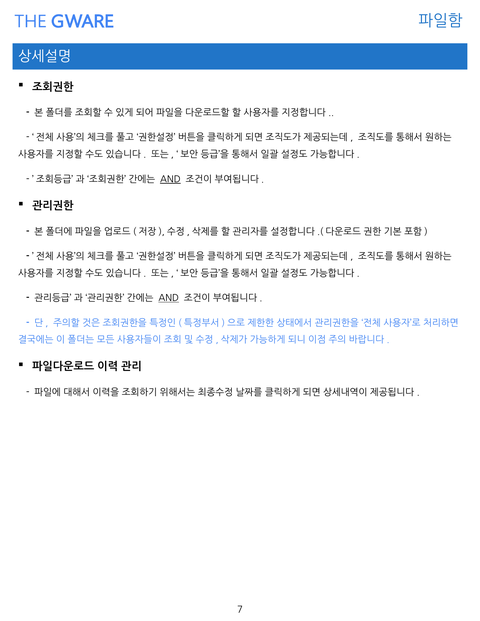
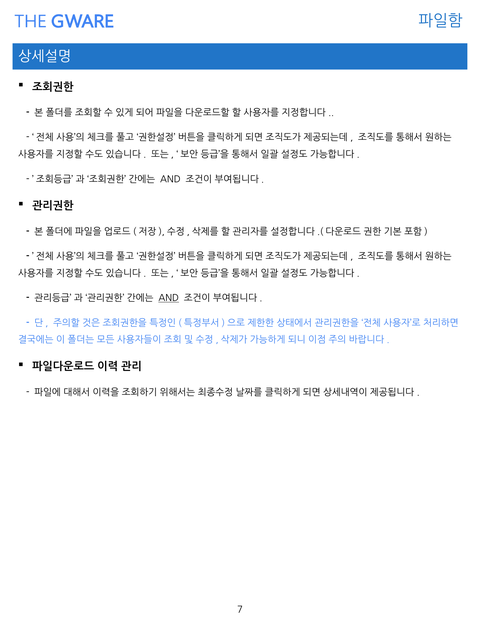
AND underline: present -> none (170, 179)
